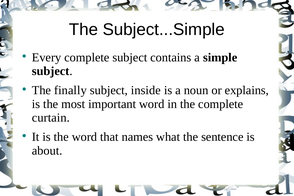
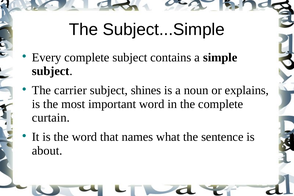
finally: finally -> carrier (70, 90)
inside: inside -> shines (146, 90)
